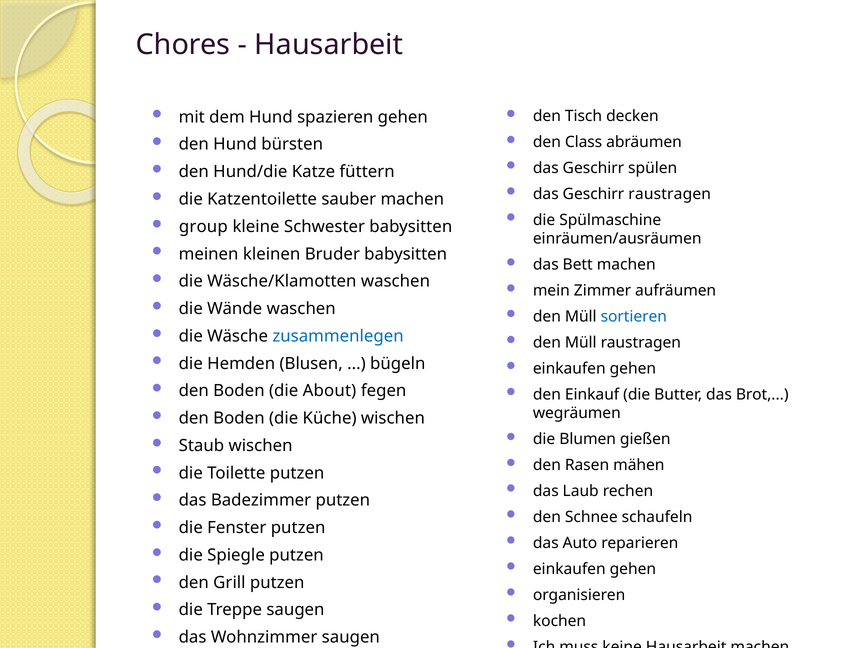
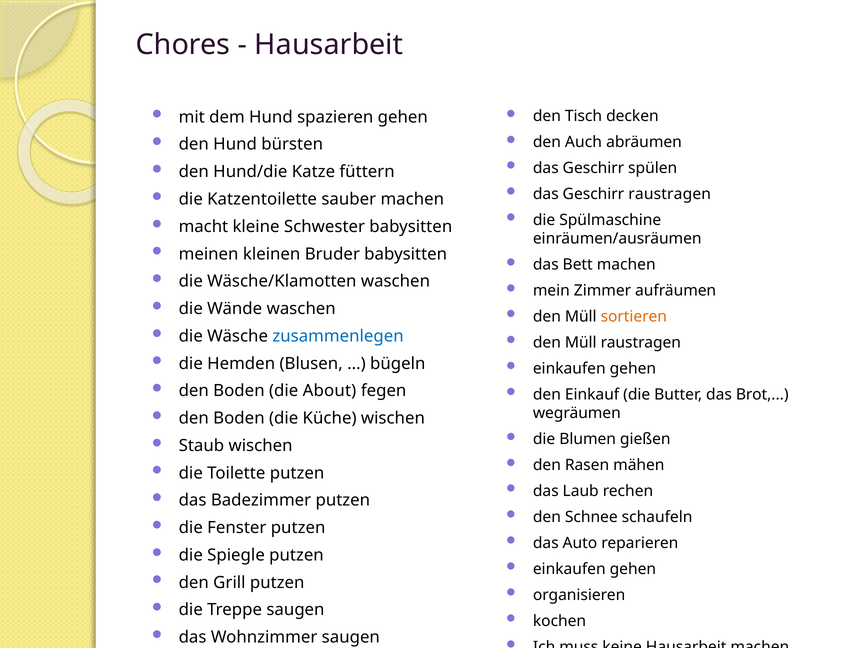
Class: Class -> Auch (583, 142)
group: group -> macht (203, 227)
sortieren colour: blue -> orange (634, 317)
